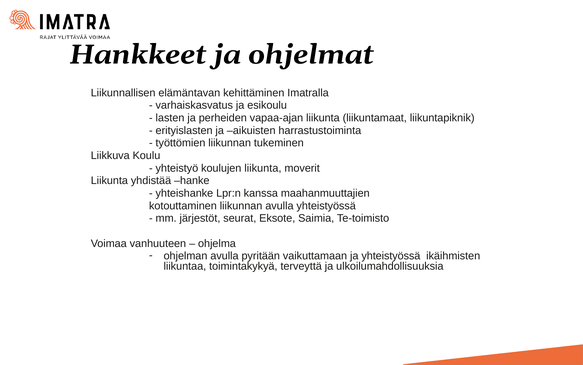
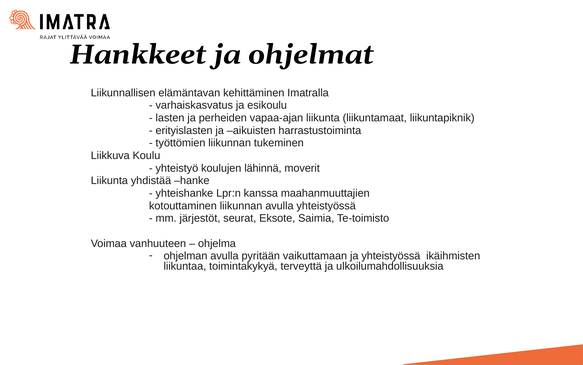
koulujen liikunta: liikunta -> lähinnä (263, 168)
